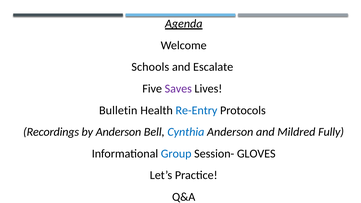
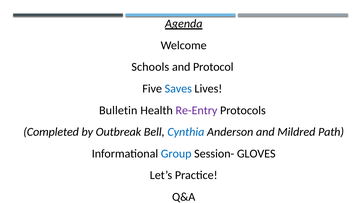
Escalate: Escalate -> Protocol (213, 67)
Saves colour: purple -> blue (178, 89)
Re-Entry colour: blue -> purple (196, 110)
Recordings: Recordings -> Completed (51, 132)
by Anderson: Anderson -> Outbreak (118, 132)
Fully: Fully -> Path (331, 132)
